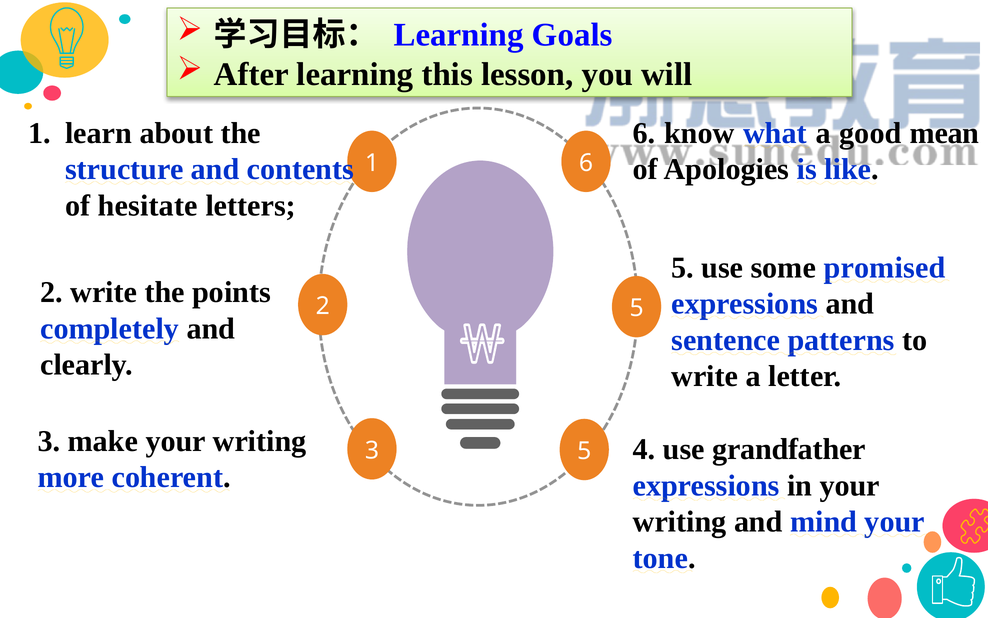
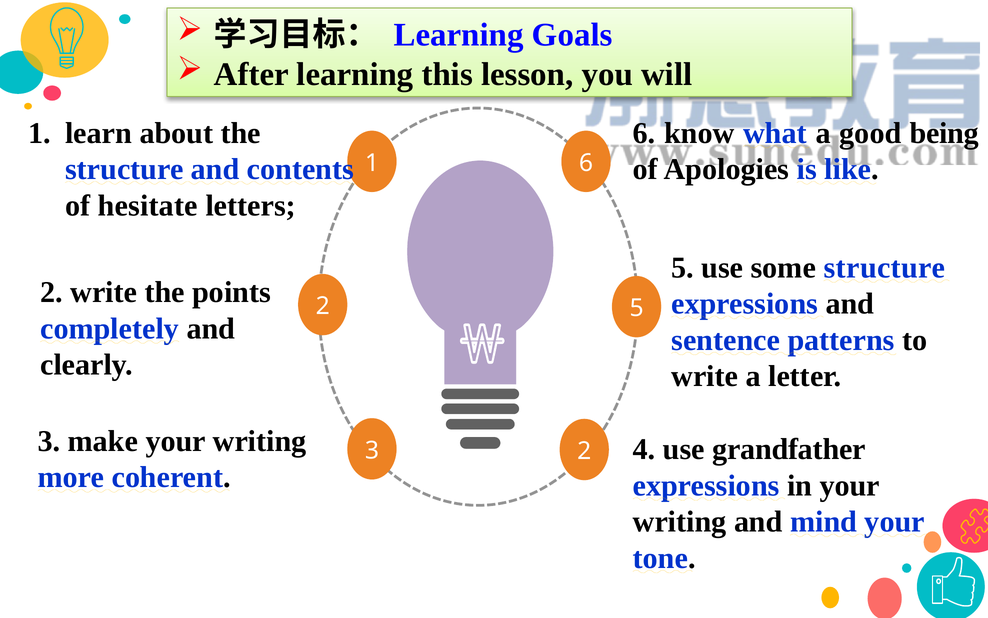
mean: mean -> being (944, 133)
some promised: promised -> structure (885, 267)
3 5: 5 -> 2 (584, 451)
